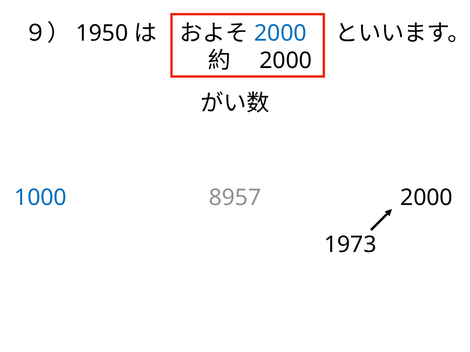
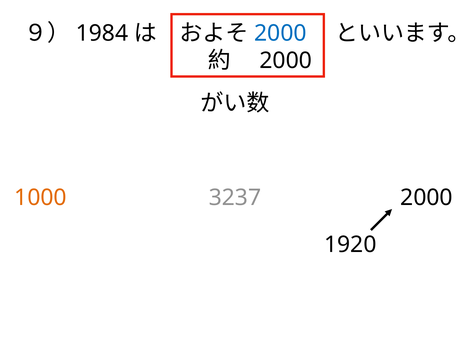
1950: 1950 -> 1984 (102, 33)
1000 colour: blue -> orange (41, 198)
8957: 8957 -> 3237 (235, 198)
1973: 1973 -> 1920 (350, 245)
